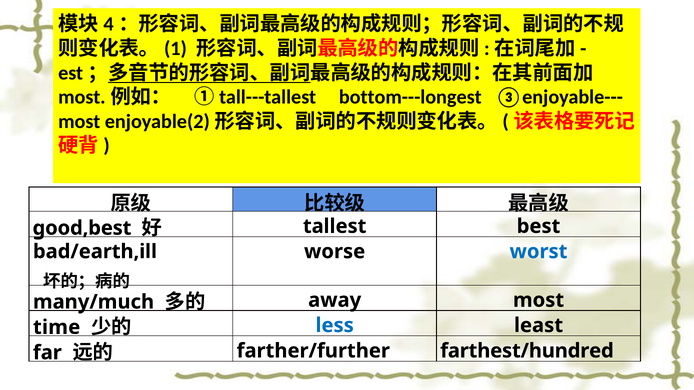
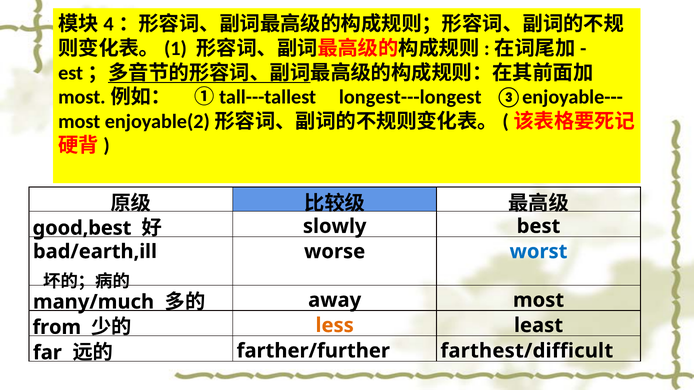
bottom---longest: bottom---longest -> longest---longest (410, 97)
tallest: tallest -> slowly (335, 226)
time: time -> from (57, 328)
less colour: blue -> orange (335, 326)
farthest/hundred: farthest/hundred -> farthest/difficult (527, 351)
